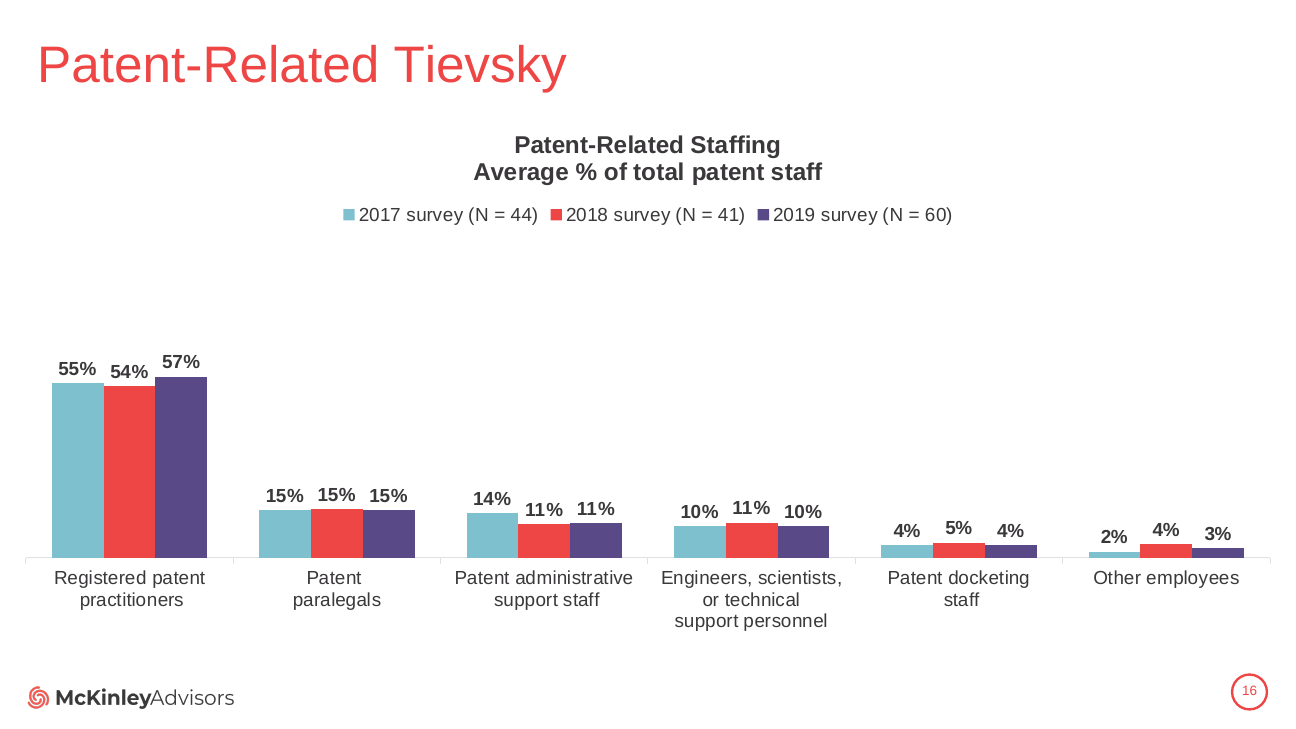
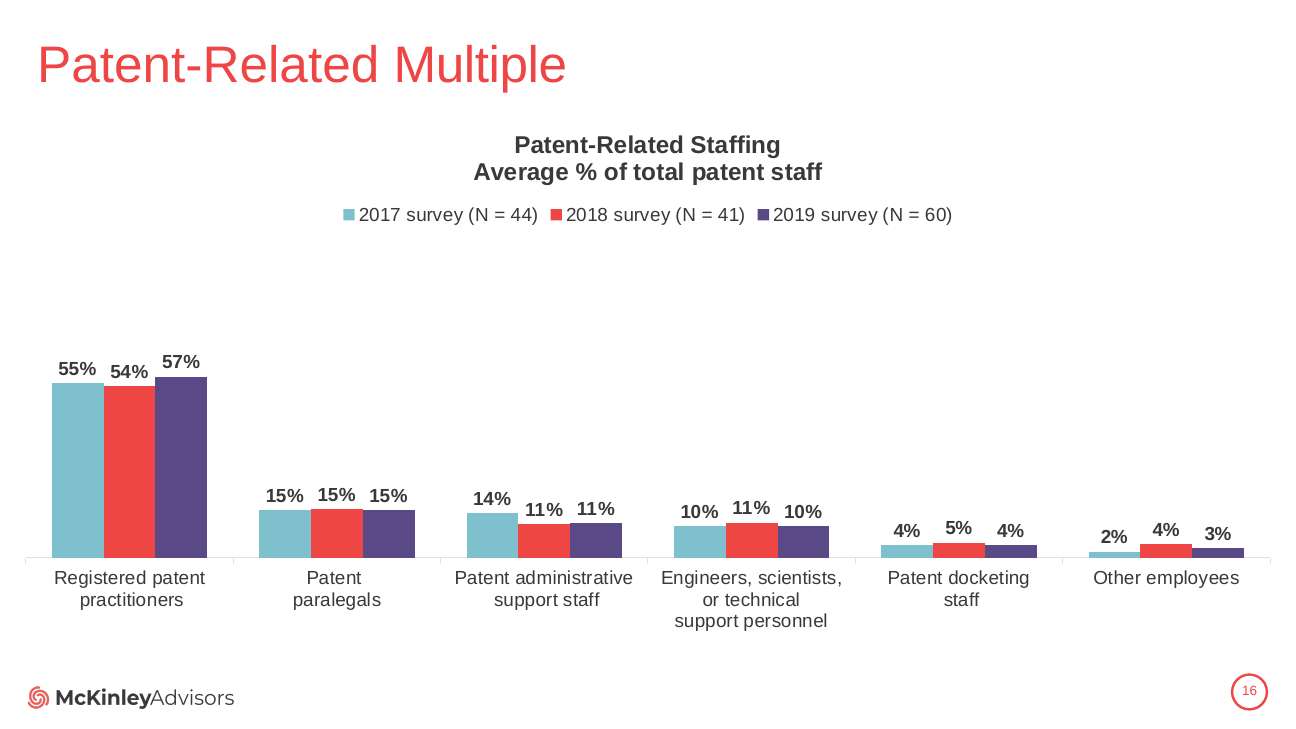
Tievsky: Tievsky -> Multiple (480, 65)
